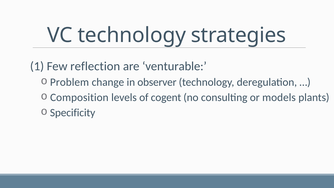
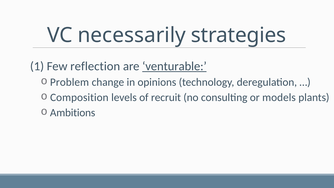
VC technology: technology -> necessarily (132, 35)
venturable underline: none -> present (174, 66)
observer: observer -> opinions (157, 82)
cogent: cogent -> recruit (166, 97)
Specificity: Specificity -> Ambitions (73, 113)
